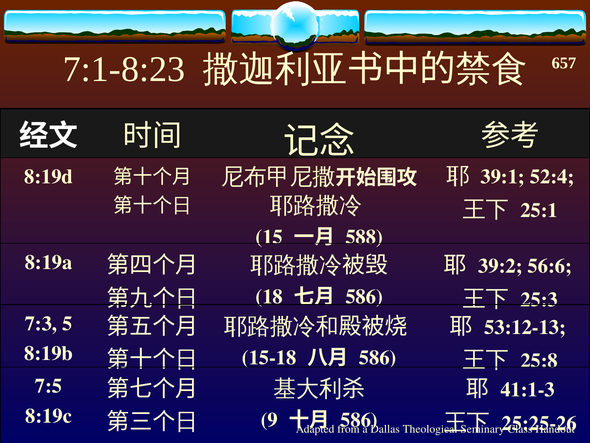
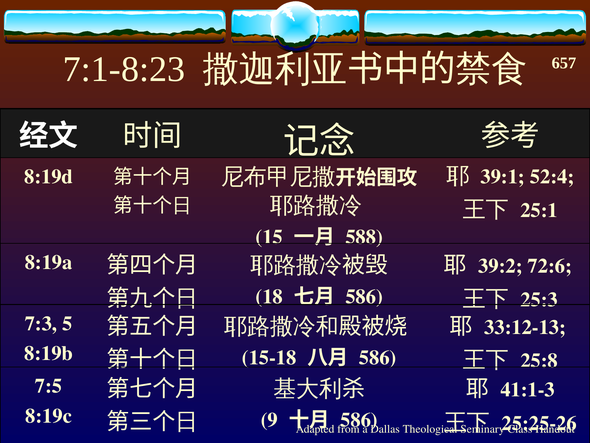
56:6: 56:6 -> 72:6 (550, 266)
53:12-13: 53:12-13 -> 33:12-13 (525, 327)
